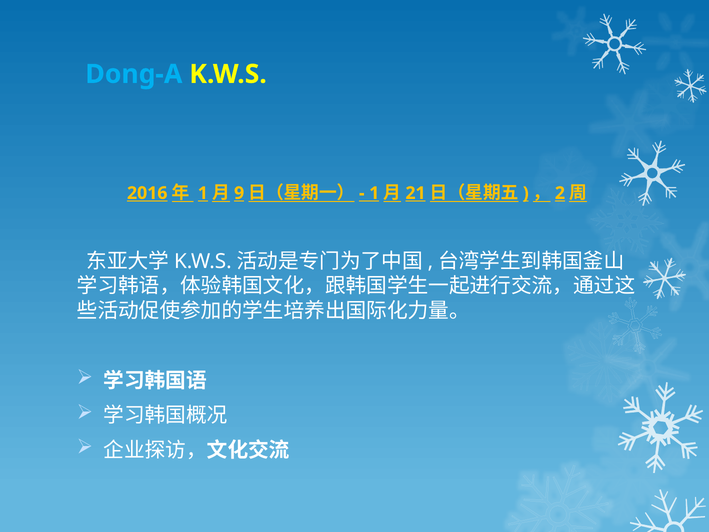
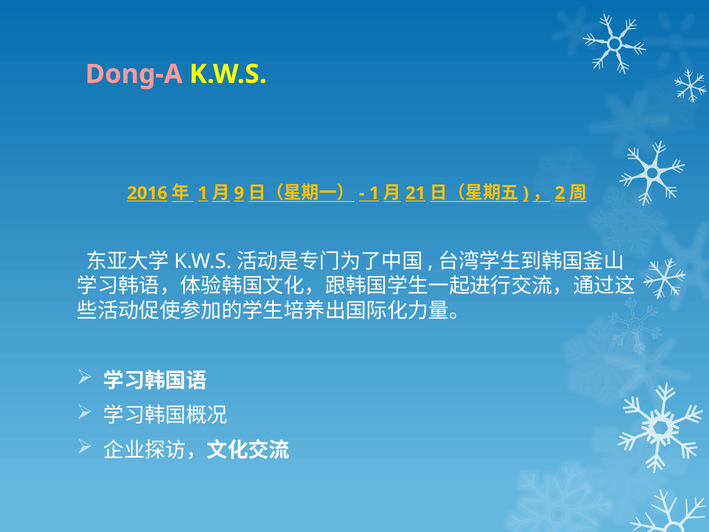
Dong-A colour: light blue -> pink (134, 74)
